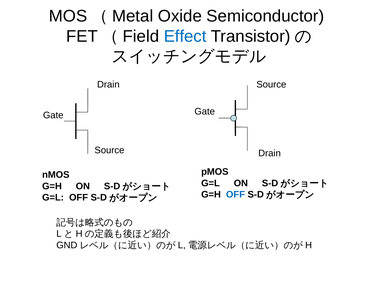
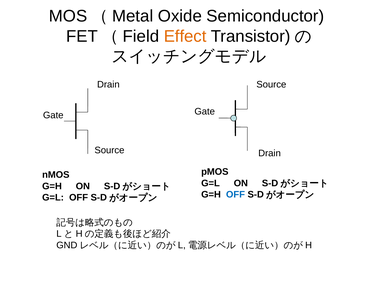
Effect colour: blue -> orange (185, 36)
